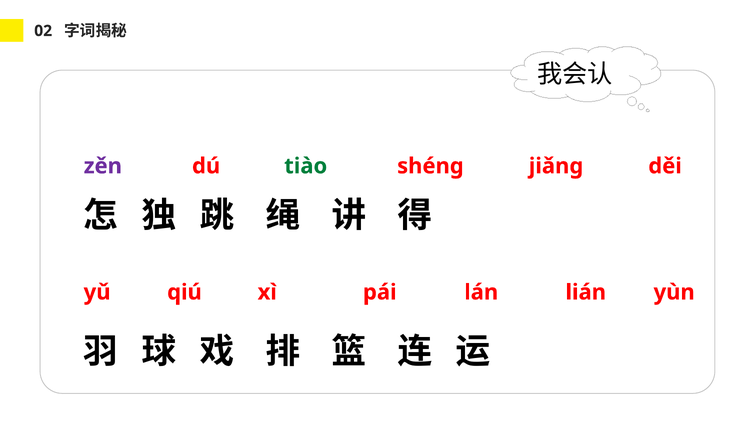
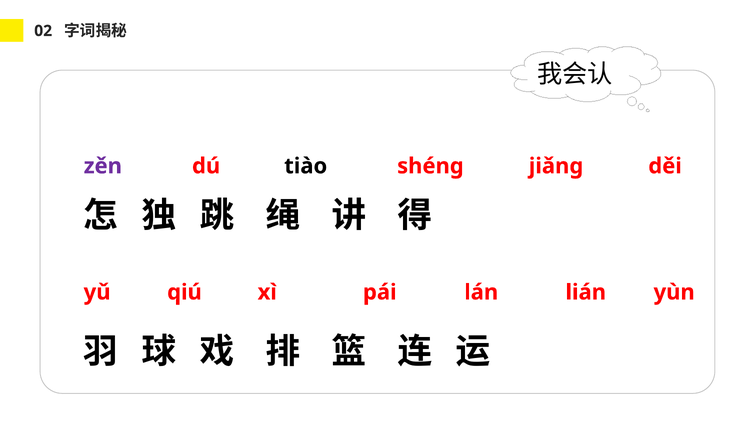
tiào colour: green -> black (306, 166)
